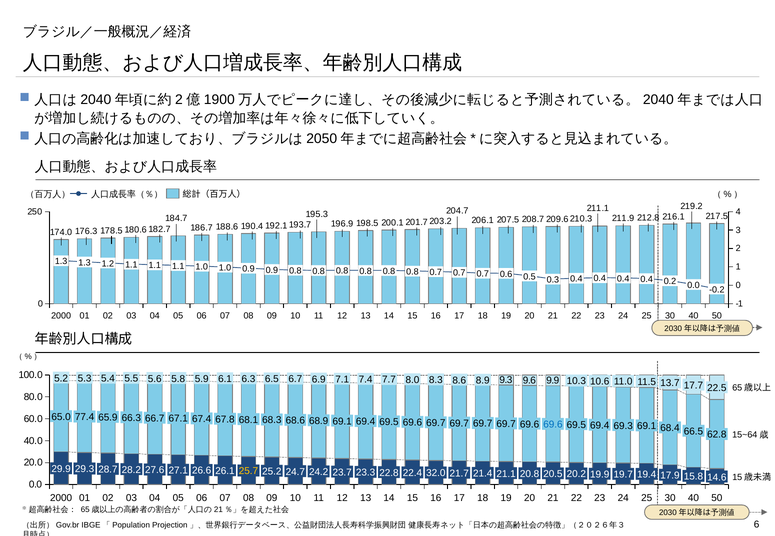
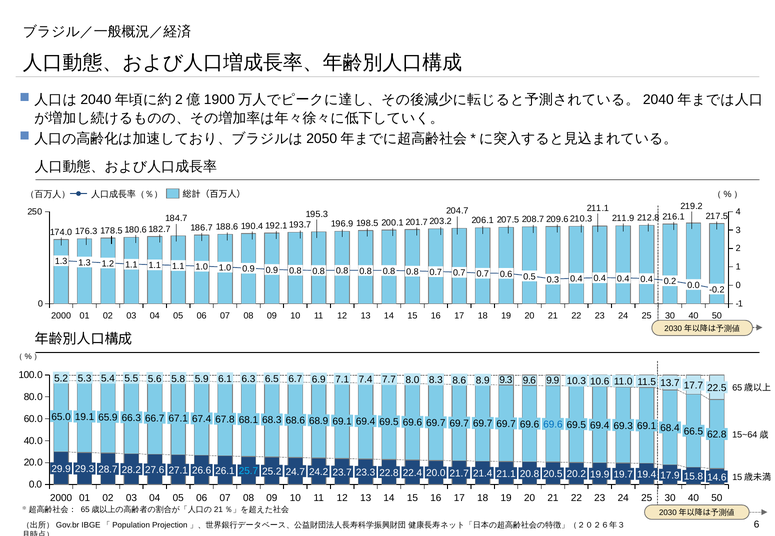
77.4: 77.4 -> 19.1 (85, 418)
25.7 colour: yellow -> light blue (248, 472)
32.0: 32.0 -> 20.0 (436, 474)
